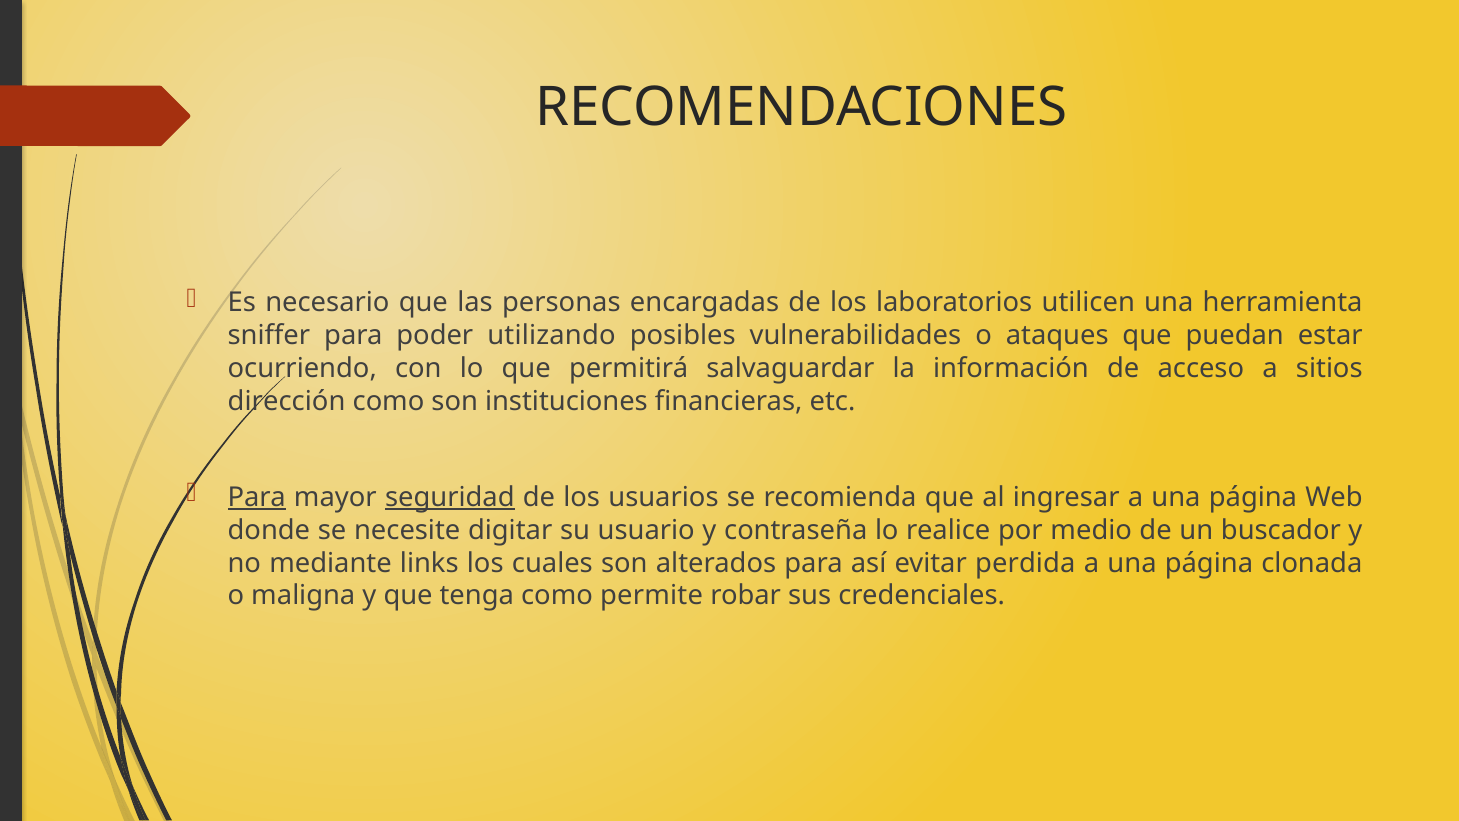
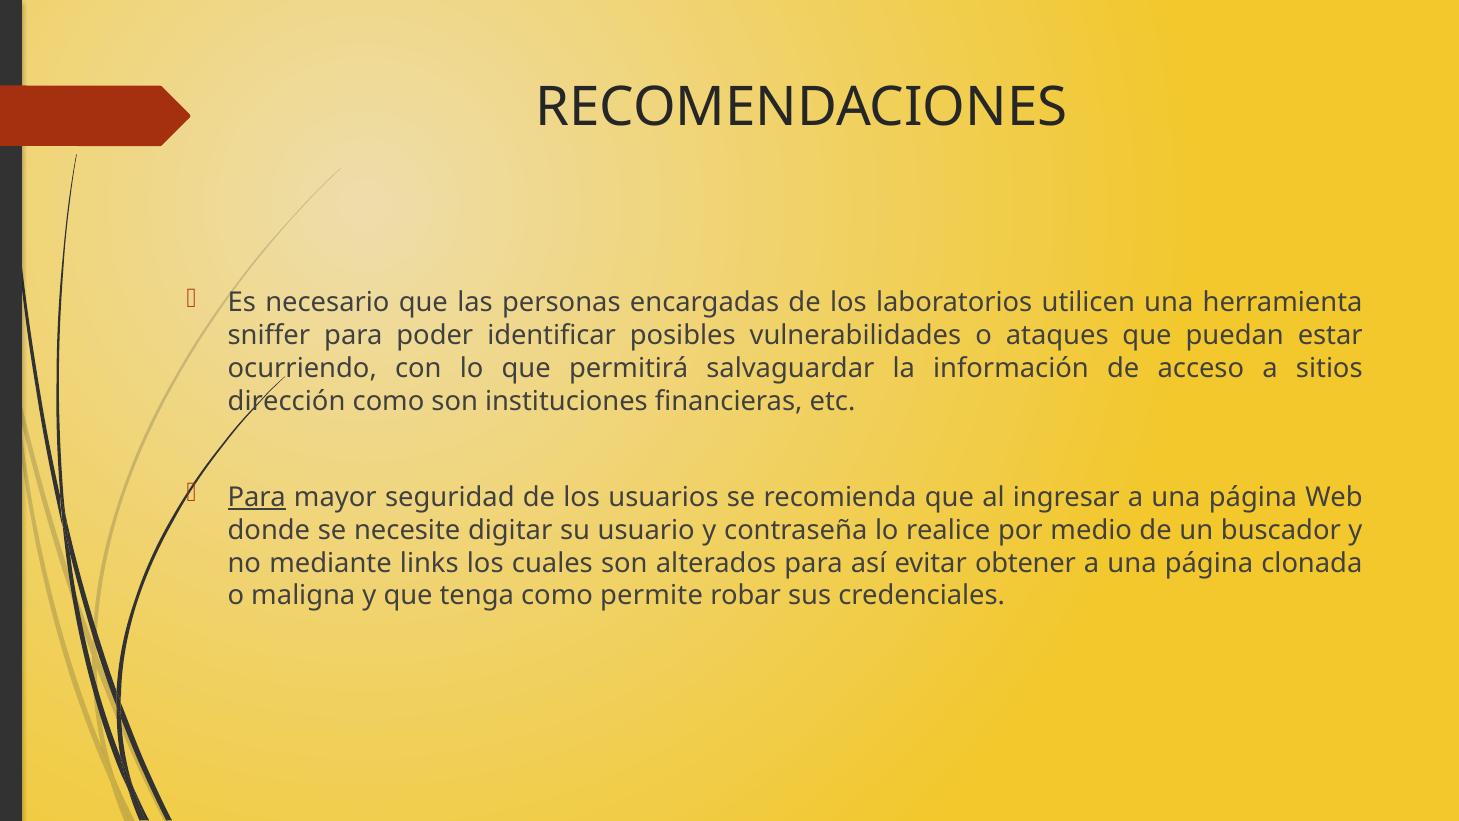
utilizando: utilizando -> identificar (552, 335)
seguridad underline: present -> none (450, 497)
perdida: perdida -> obtener (1025, 563)
